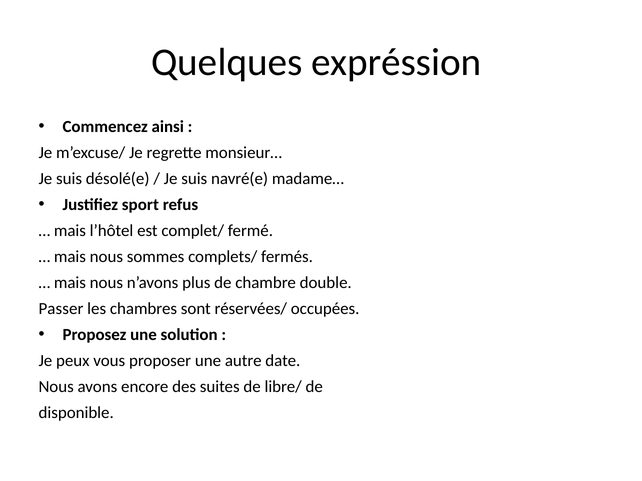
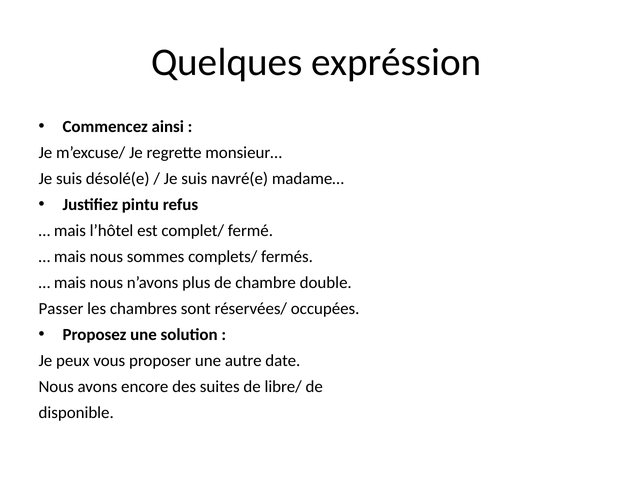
sport: sport -> pintu (140, 205)
